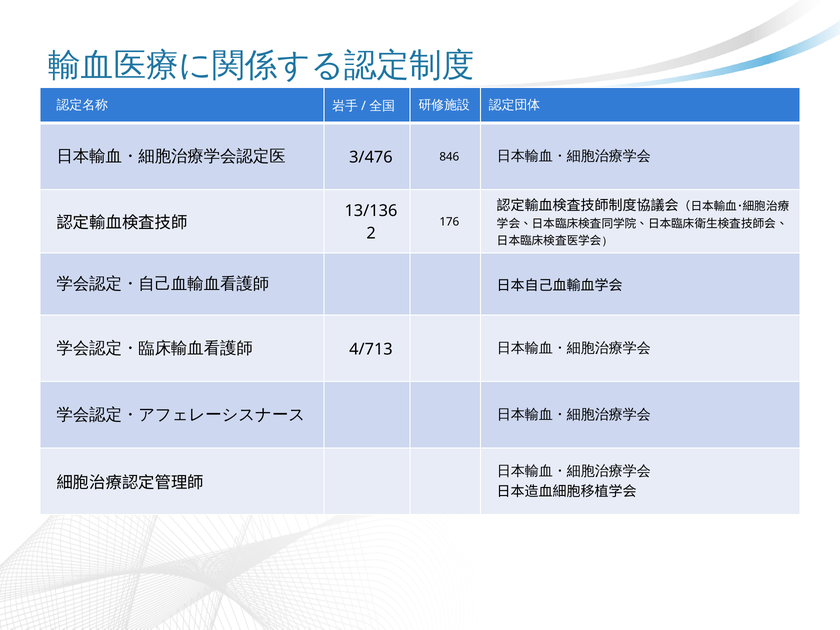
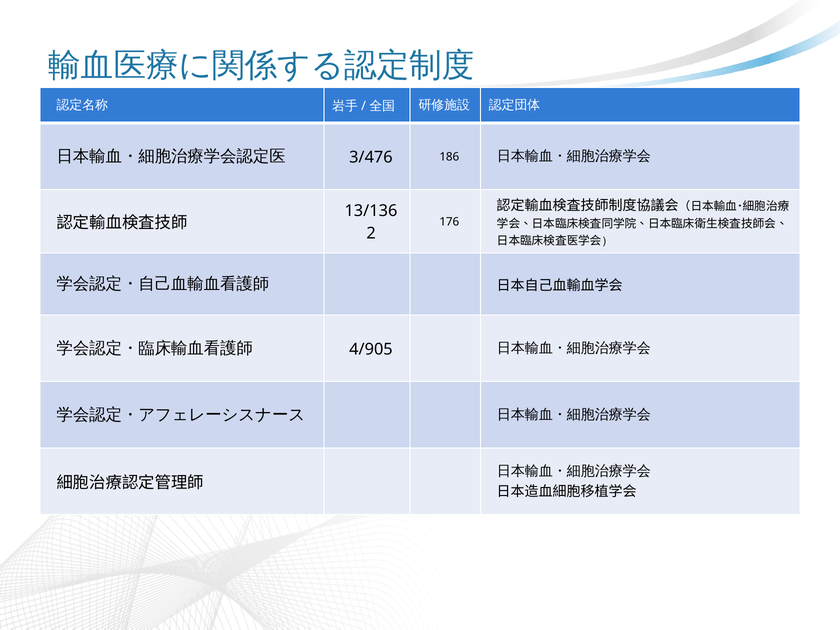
846: 846 -> 186 (449, 157)
4/713: 4/713 -> 4/905 (371, 349)
